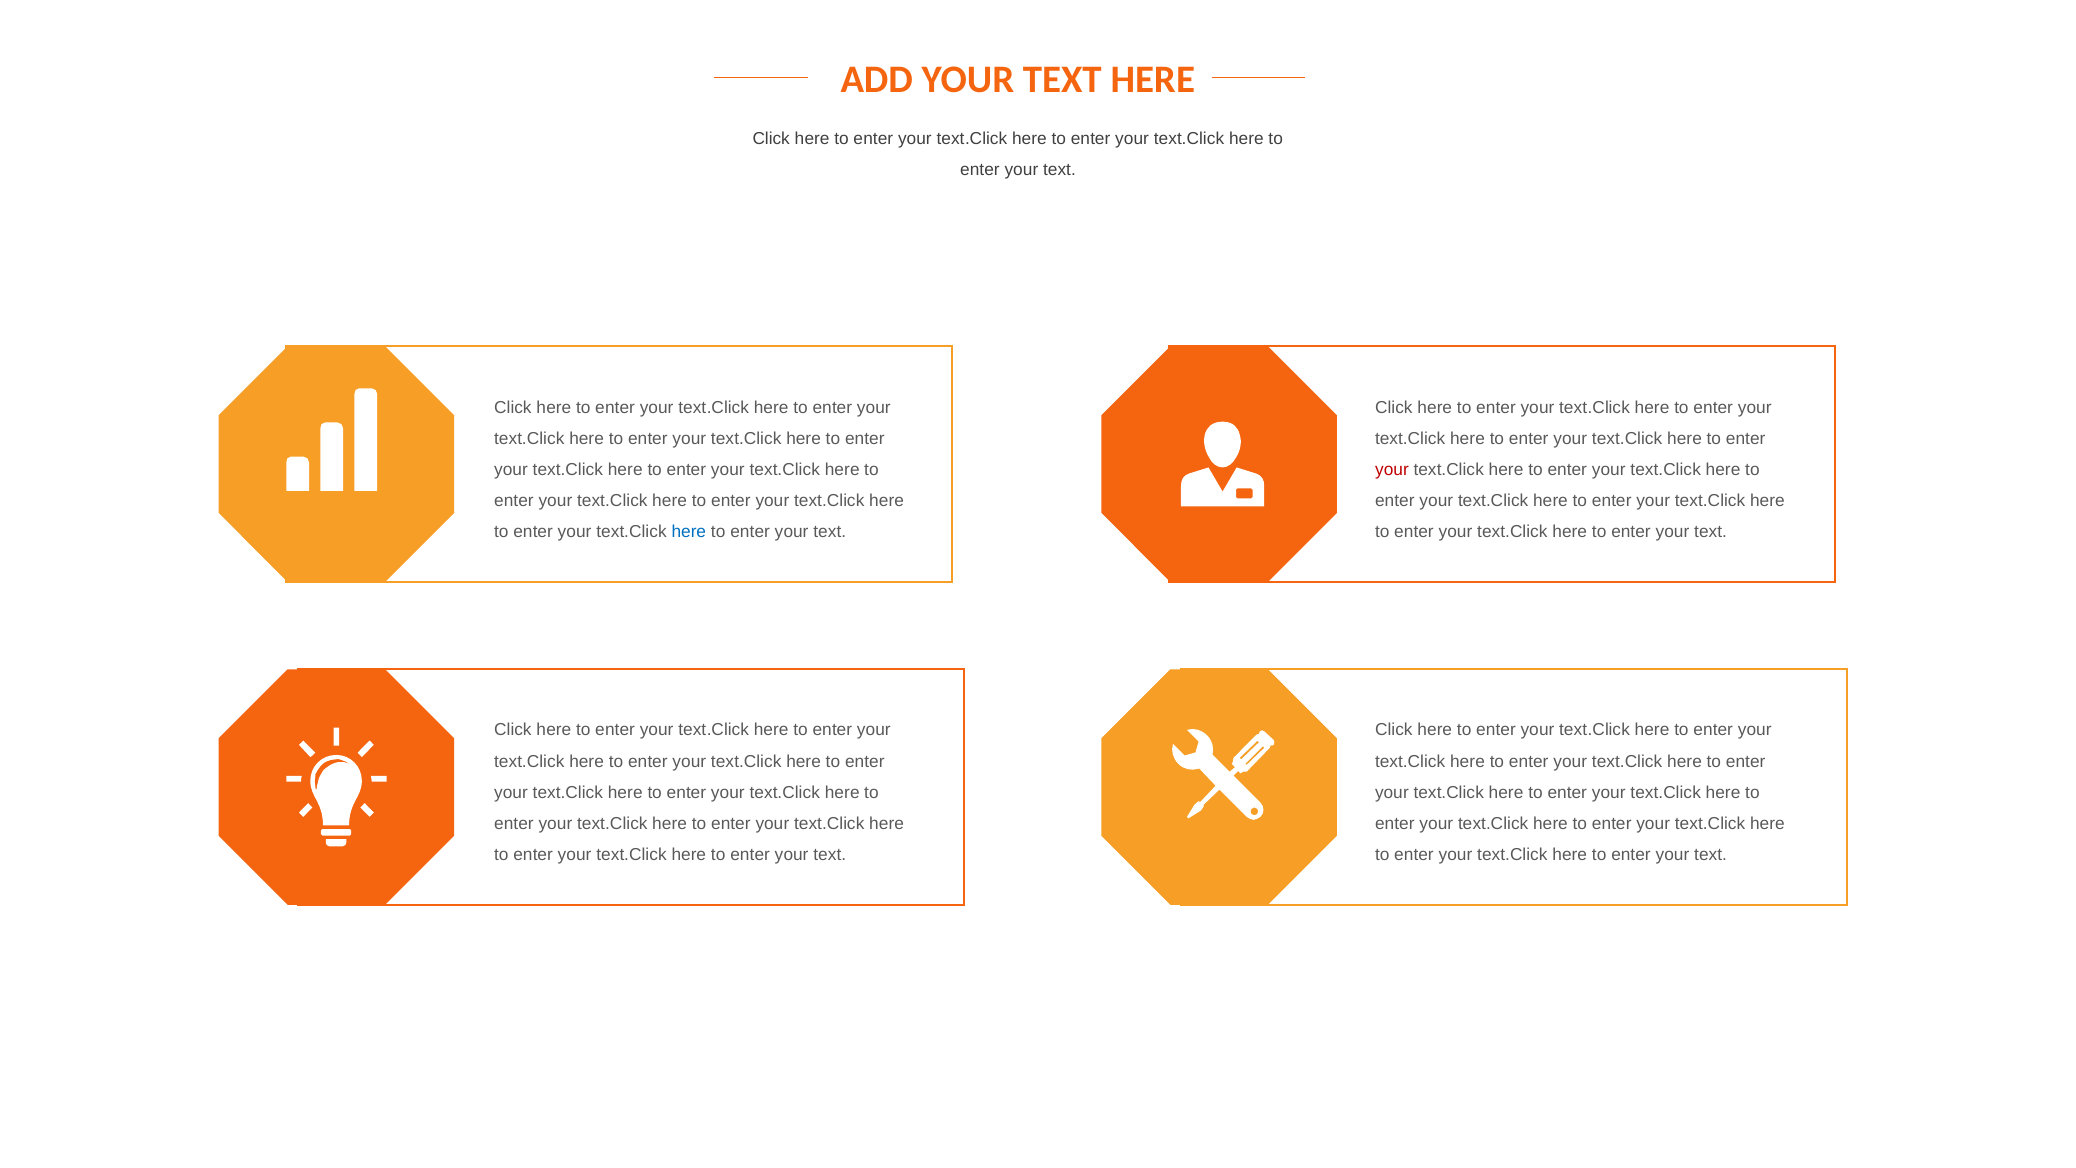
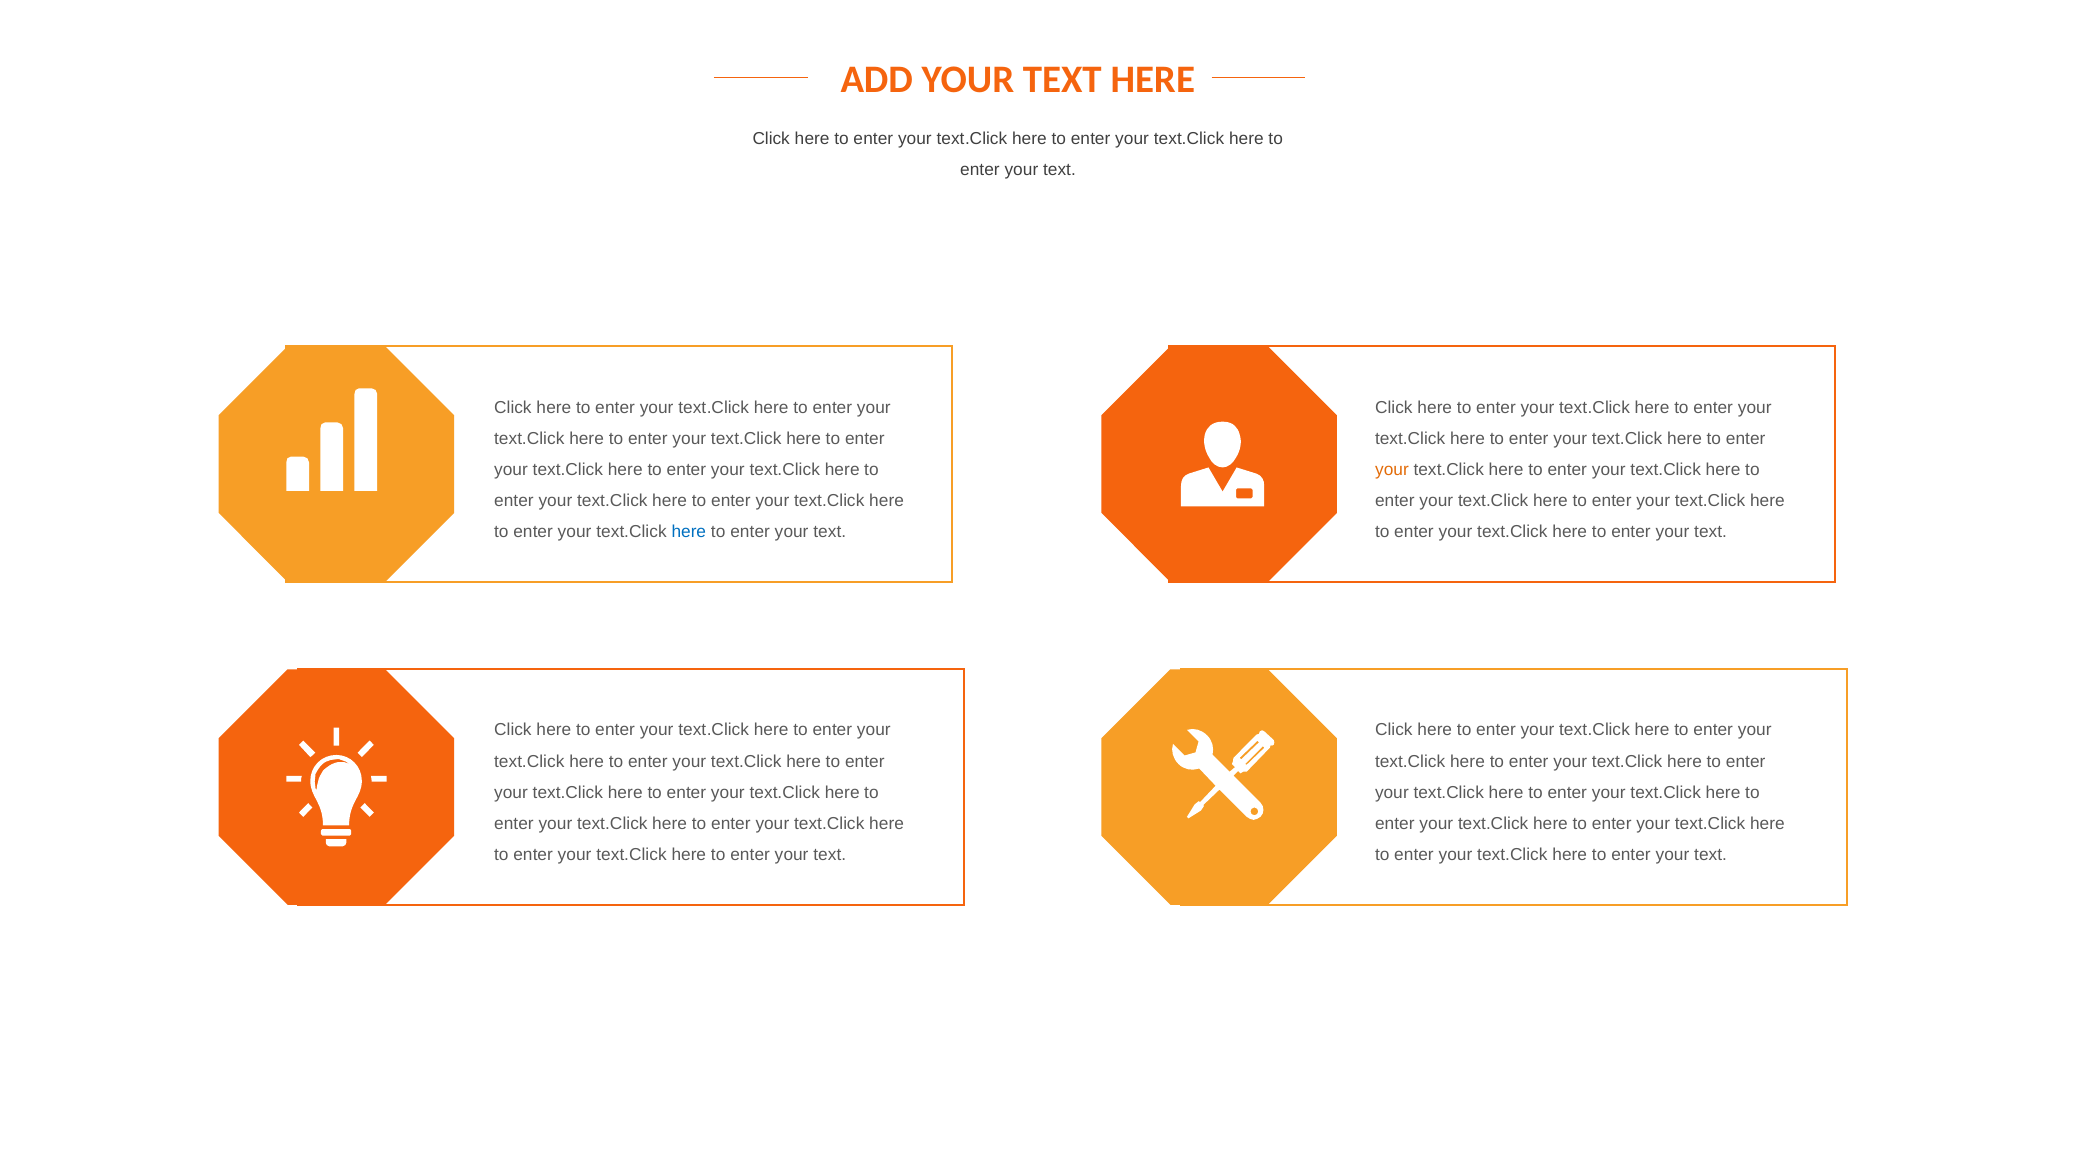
your colour: red -> orange (1392, 469)
